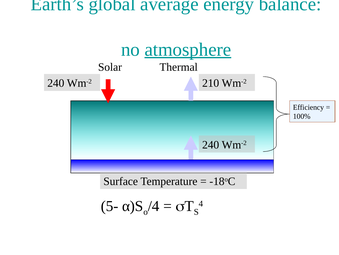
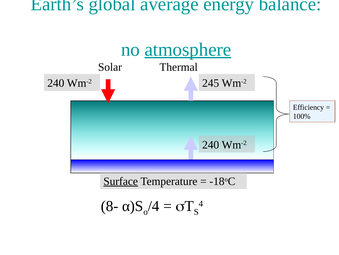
210: 210 -> 245 (211, 83)
Surface underline: none -> present (121, 181)
5-: 5- -> 8- (110, 206)
